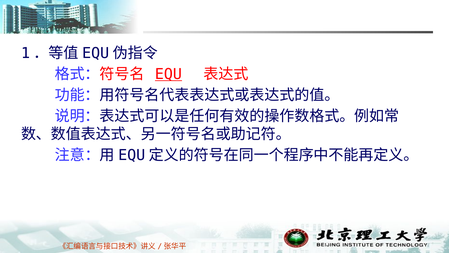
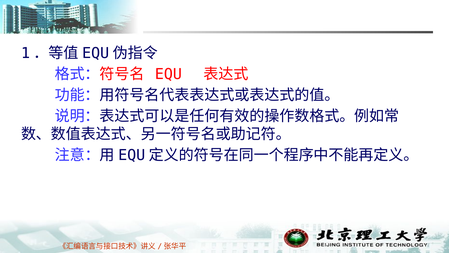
EQU underline: present -> none (168, 74)
